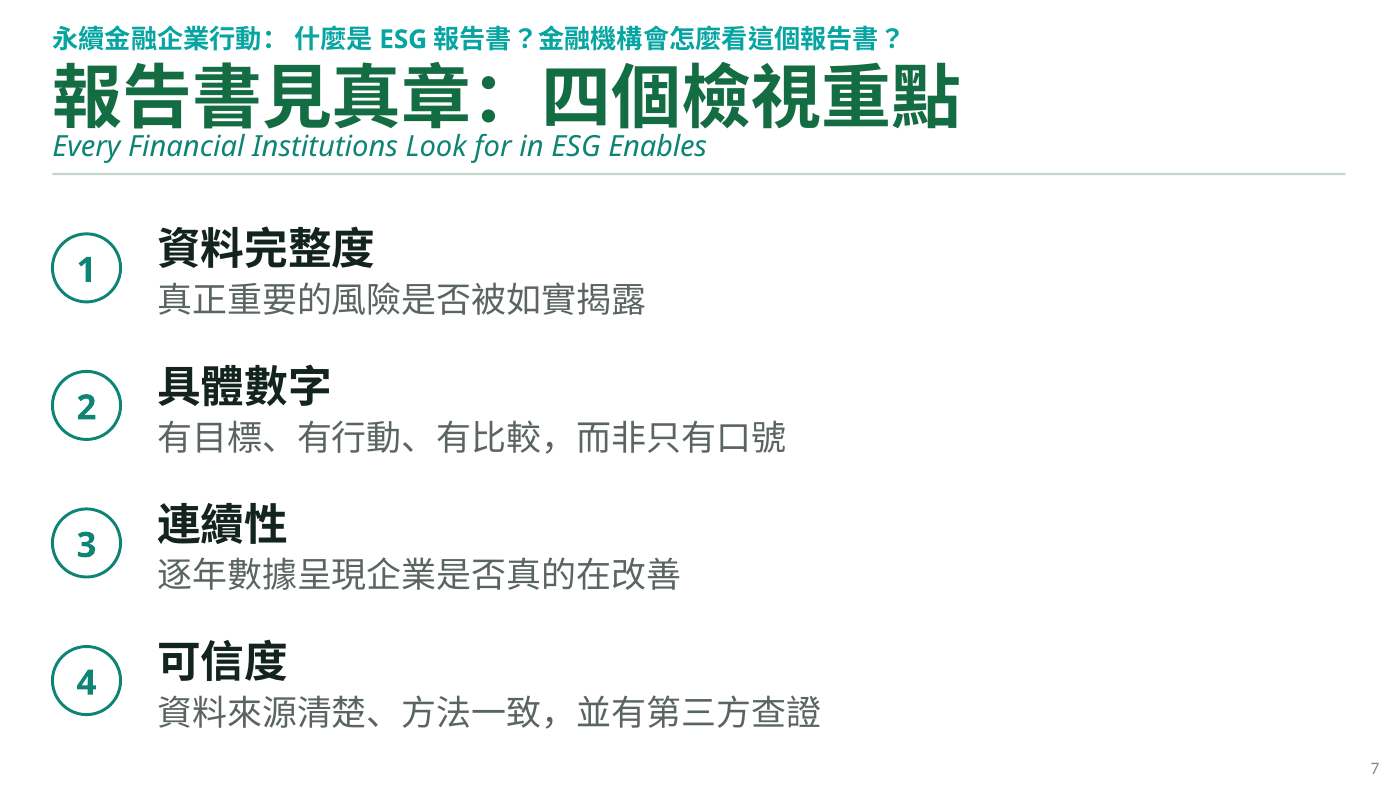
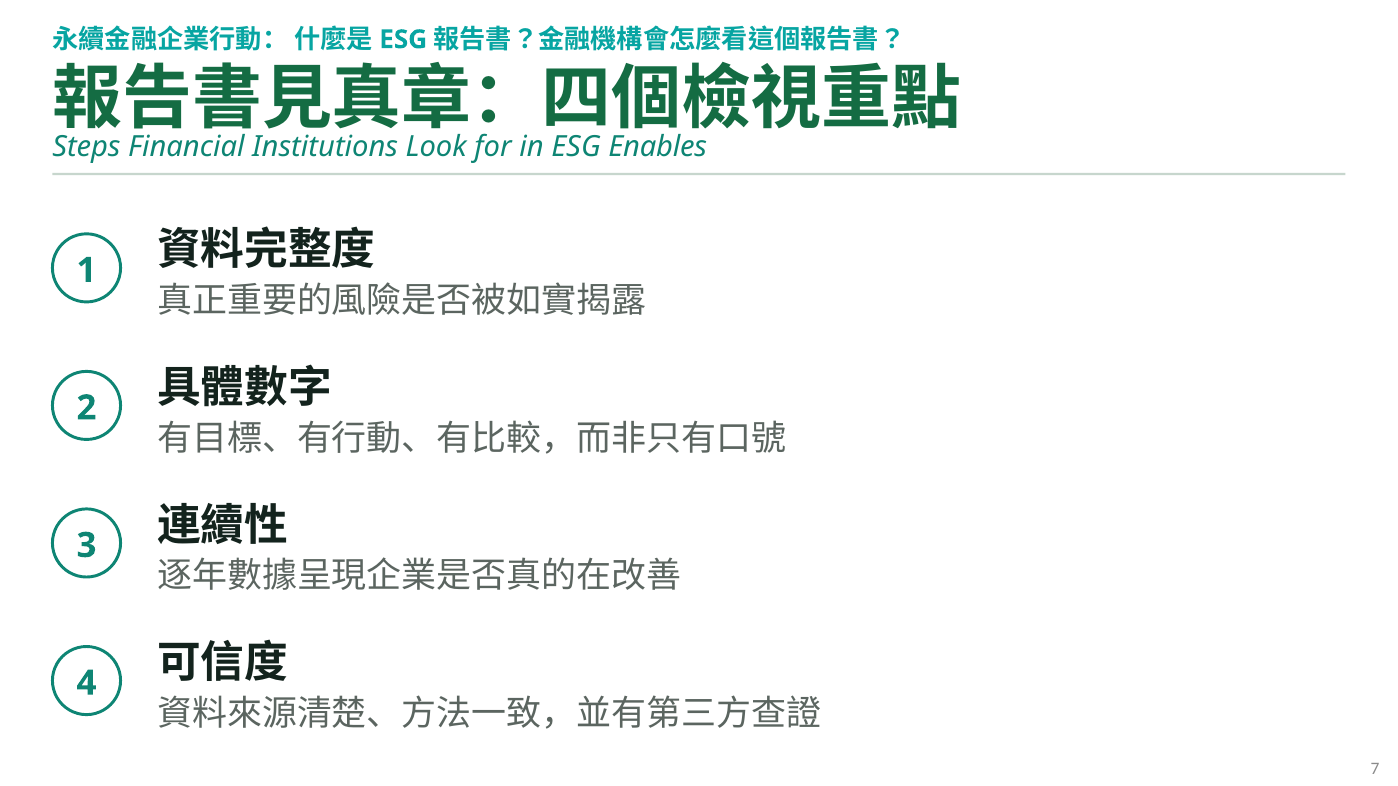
Every: Every -> Steps (86, 147)
